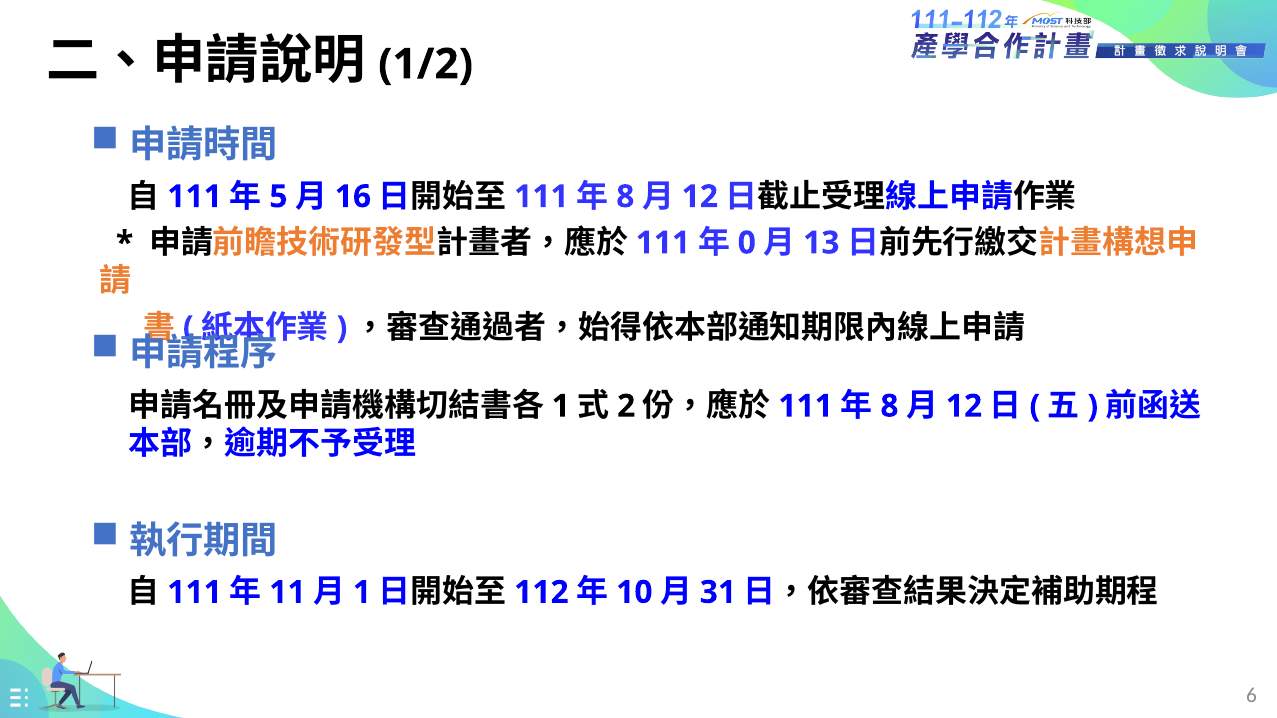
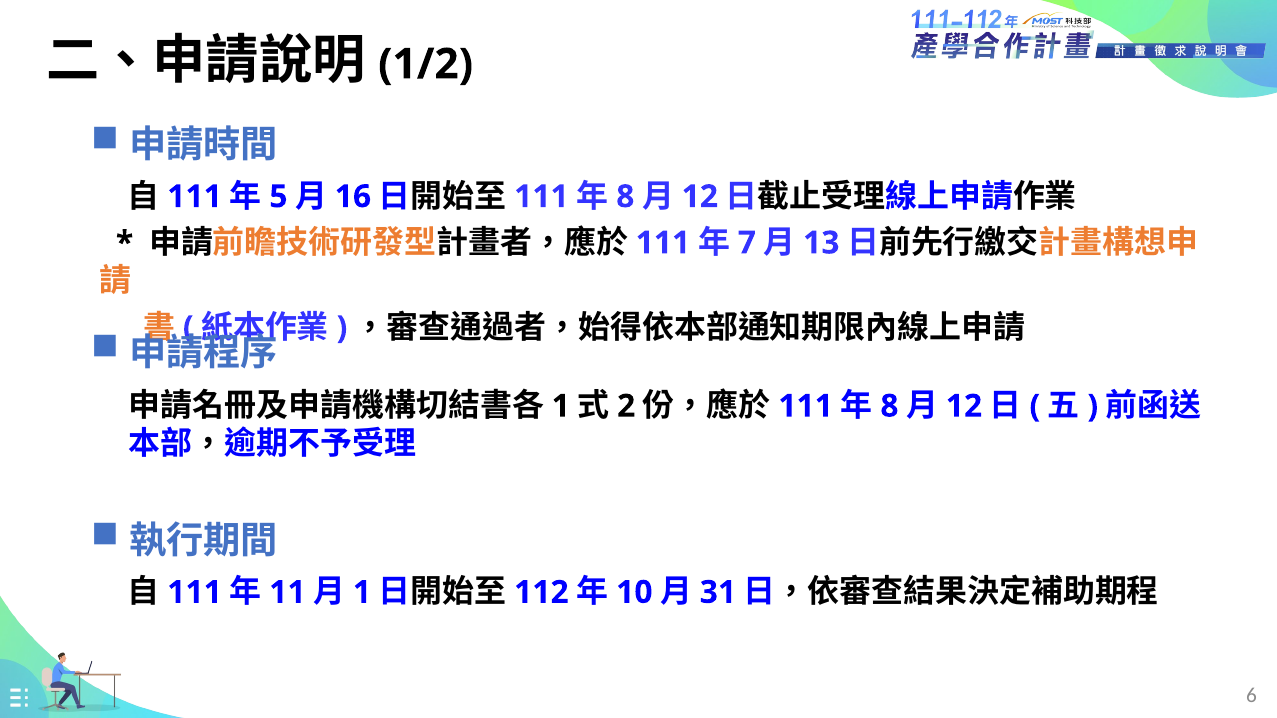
0: 0 -> 7 (747, 243)
